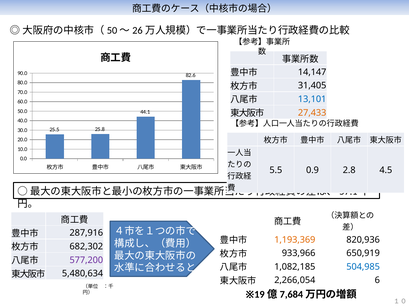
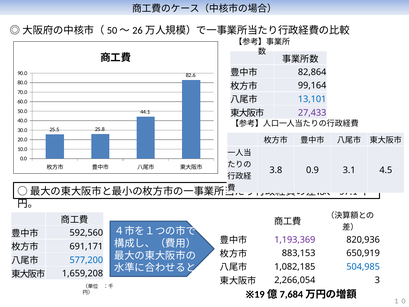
14,147: 14,147 -> 82,864 (312, 72)
31,405: 31,405 -> 99,164 (312, 86)
27,433 colour: orange -> purple (312, 113)
5.5: 5.5 -> 3.8 (276, 170)
2.8: 2.8 -> 3.1 (349, 170)
287,916: 287,916 -> 592,560 (86, 233)
1,193,369 colour: orange -> purple (295, 240)
682,302: 682,302 -> 691,171 (86, 246)
933,966: 933,966 -> 883,153 (299, 253)
577,200 colour: purple -> blue (86, 260)
5,480,634: 5,480,634 -> 1,659,208 (83, 273)
6: 6 -> 3 (377, 280)
